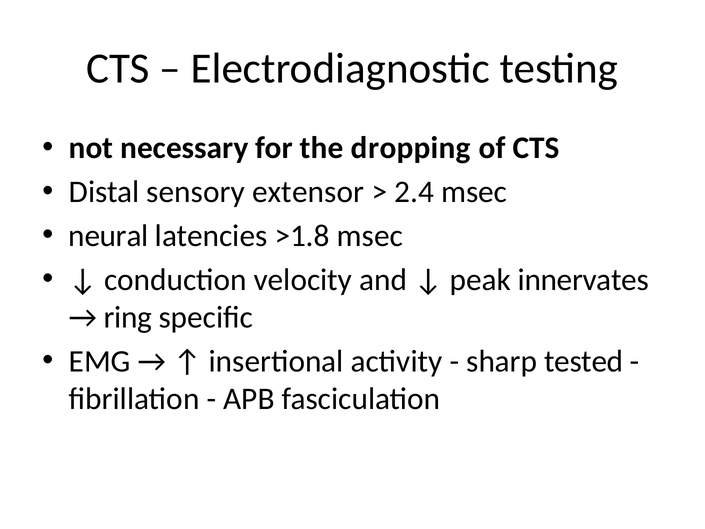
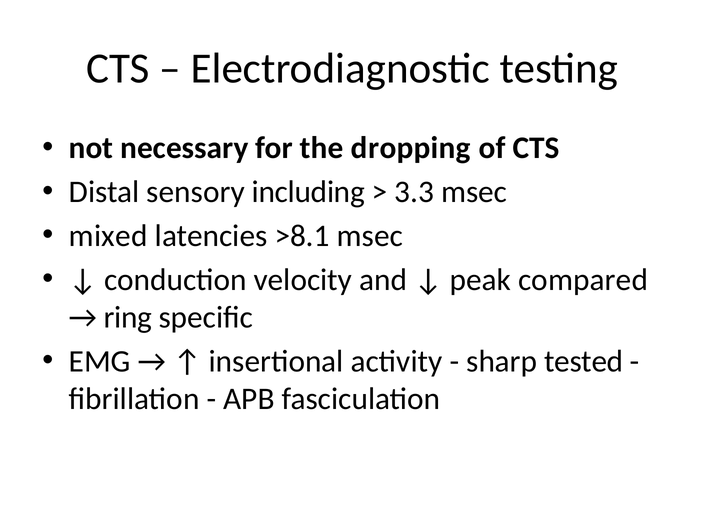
extensor: extensor -> including (308, 192)
2.4: 2.4 -> 3.3 (414, 192)
neural: neural -> mixed (108, 236)
>1.8: >1.8 -> >8.1 (302, 236)
innervates: innervates -> compared (583, 280)
